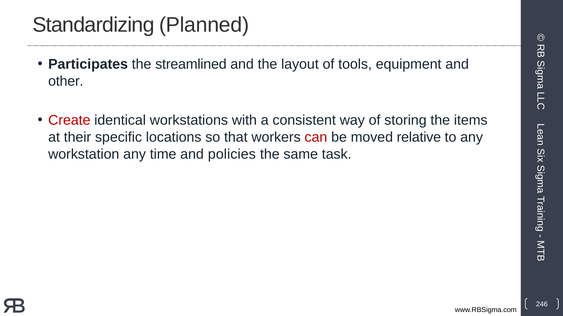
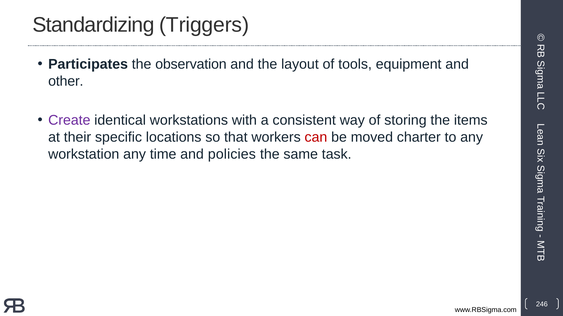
Planned: Planned -> Triggers (204, 25)
streamlined: streamlined -> observation (191, 64)
Create colour: red -> purple (69, 121)
relative: relative -> charter (419, 138)
